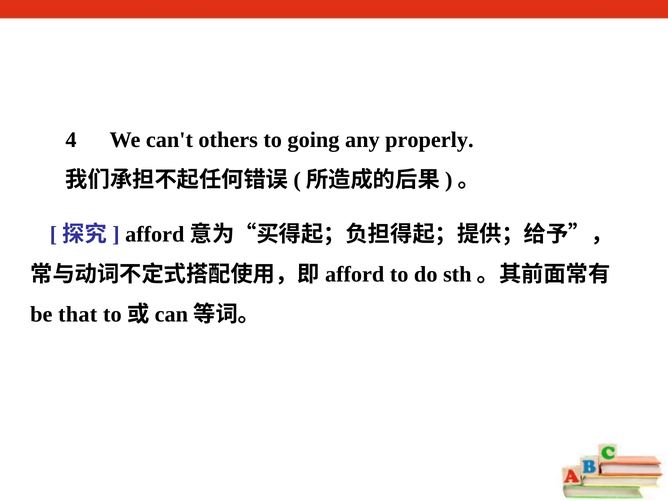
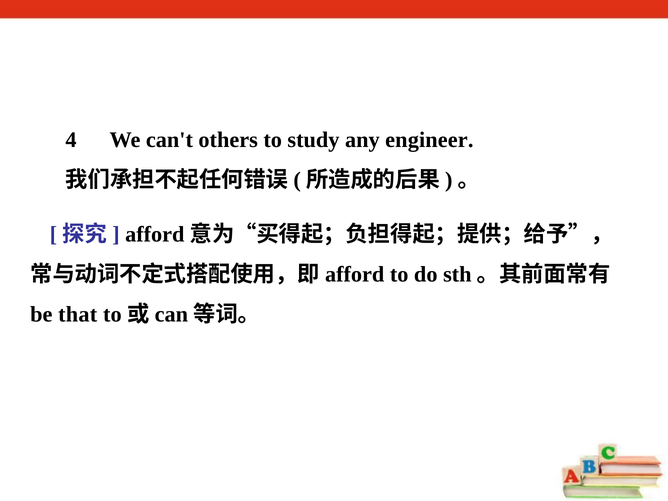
going: going -> study (313, 140)
properly: properly -> engineer (429, 140)
